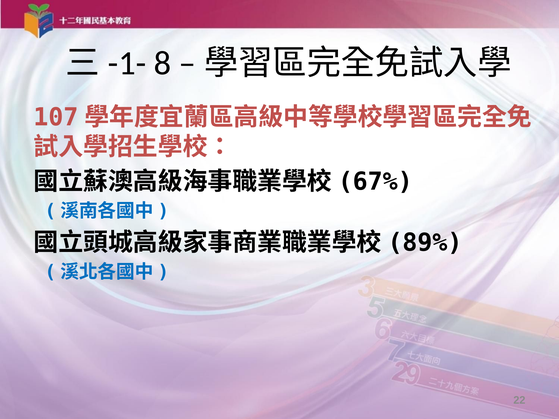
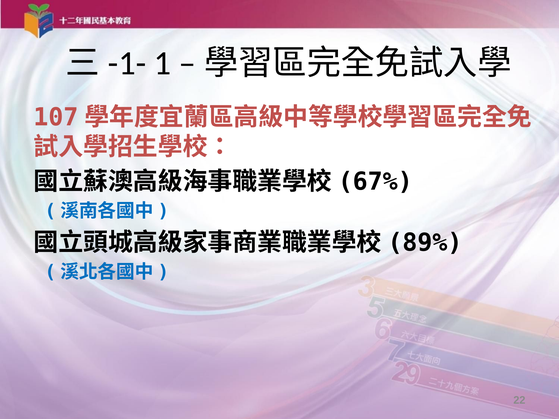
8: 8 -> 1 (162, 63)
